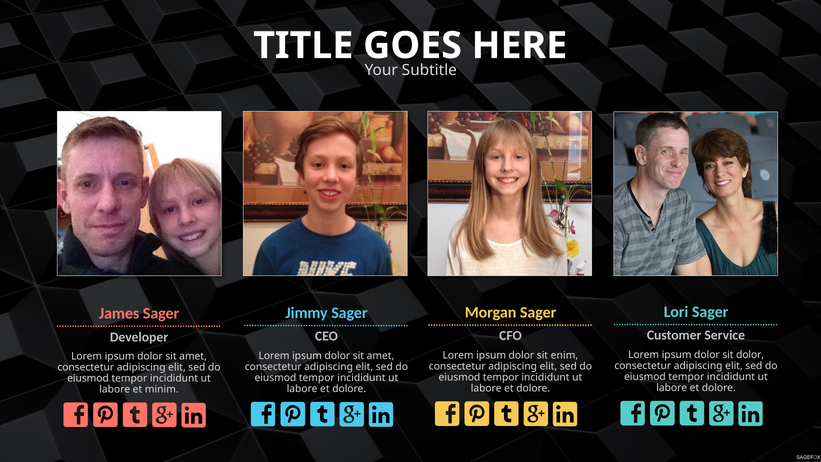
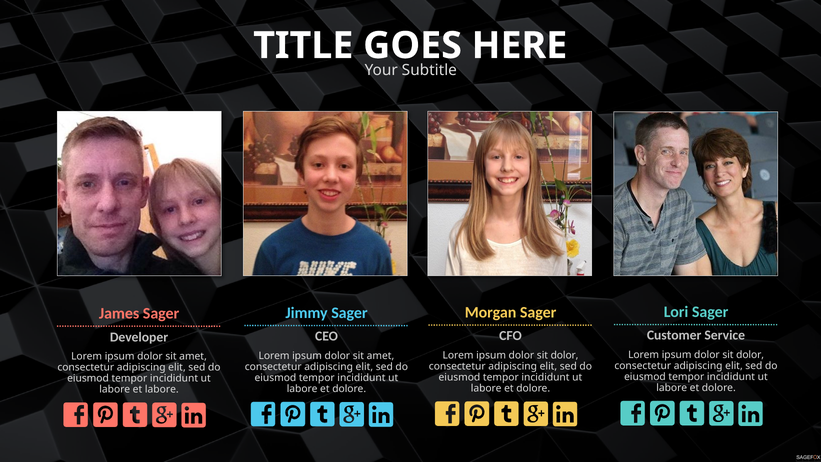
enim: enim -> dolor (565, 355)
et minim: minim -> labore (162, 389)
